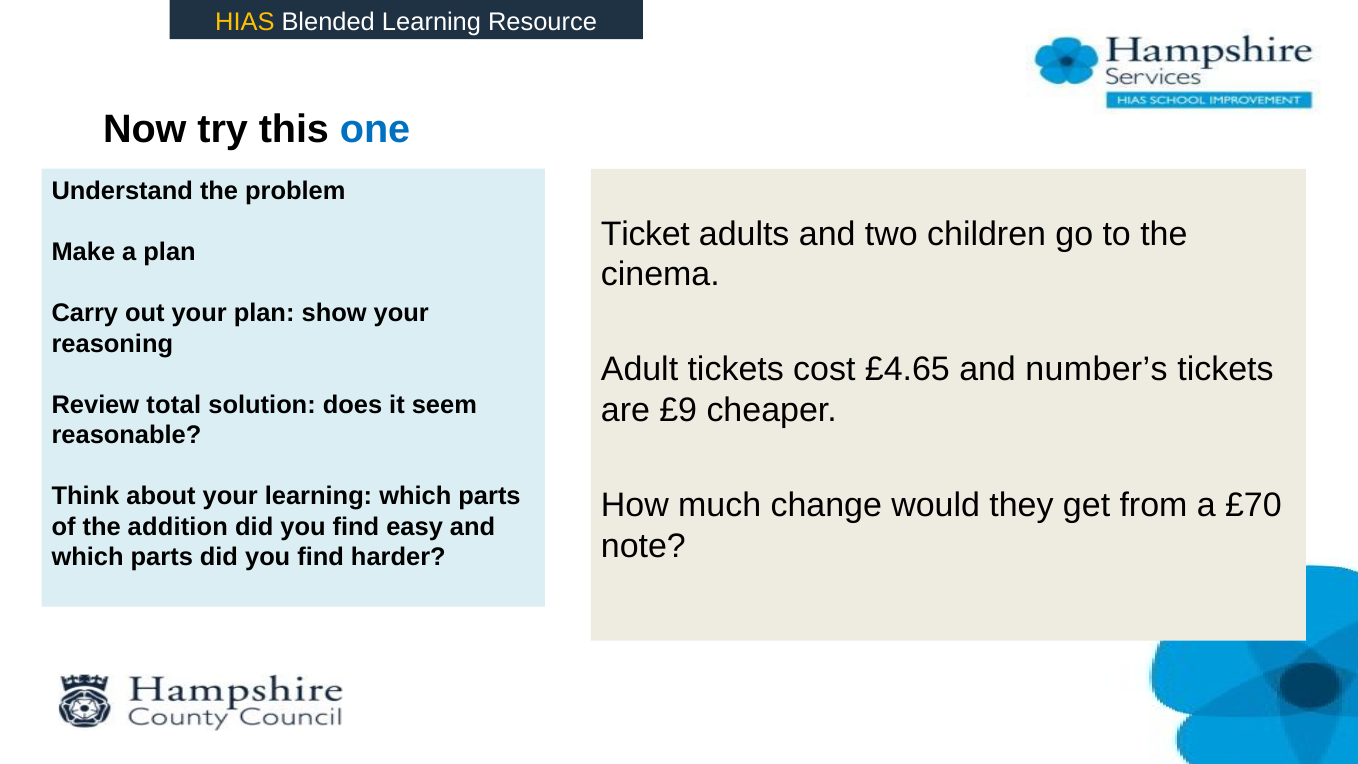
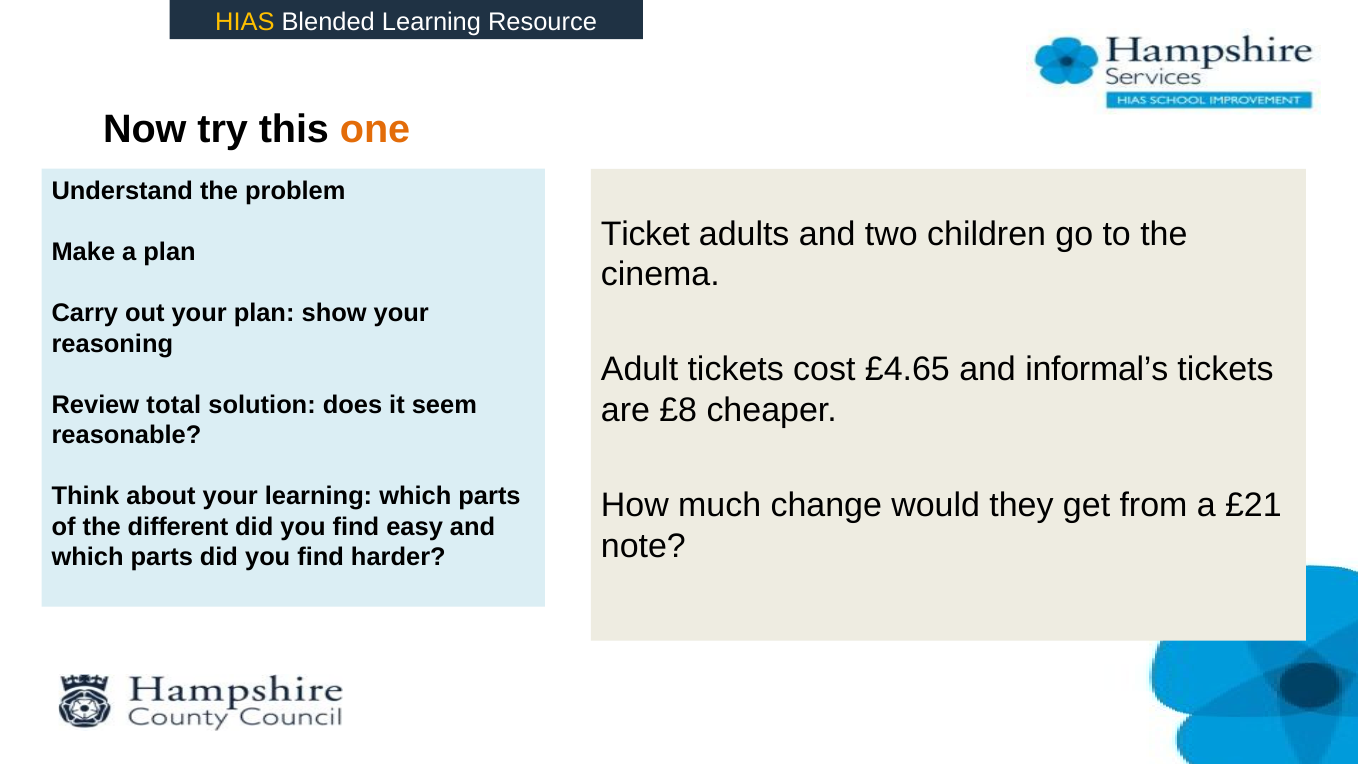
one colour: blue -> orange (375, 129)
number’s: number’s -> informal’s (1097, 370)
£9: £9 -> £8 (678, 410)
£70: £70 -> £21 (1253, 505)
addition: addition -> different (178, 527)
